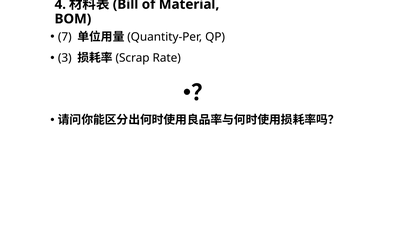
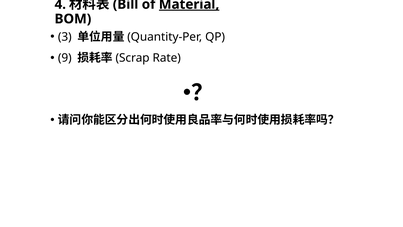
Material underline: none -> present (189, 4)
7: 7 -> 3 (65, 37)
3: 3 -> 9 (65, 58)
